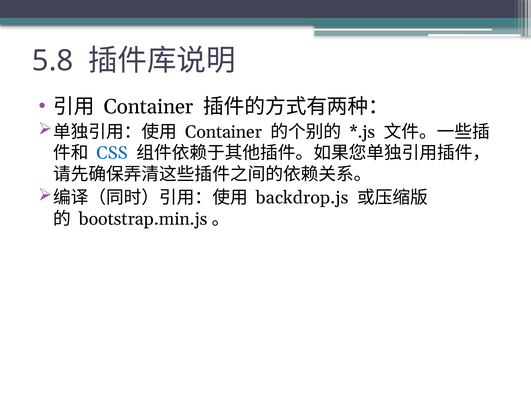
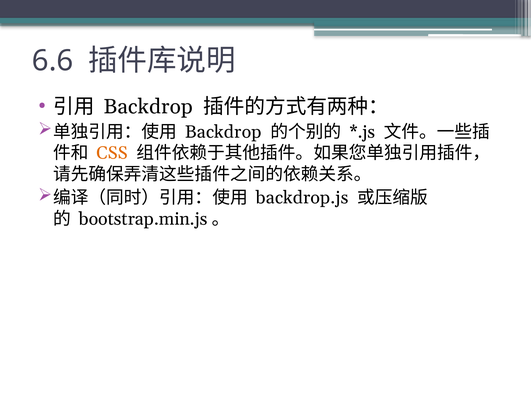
5.8: 5.8 -> 6.6 (53, 61)
Container: Container -> Backdrop (148, 107)
Container: Container -> Backdrop (223, 132)
CSS colour: blue -> orange (112, 153)
